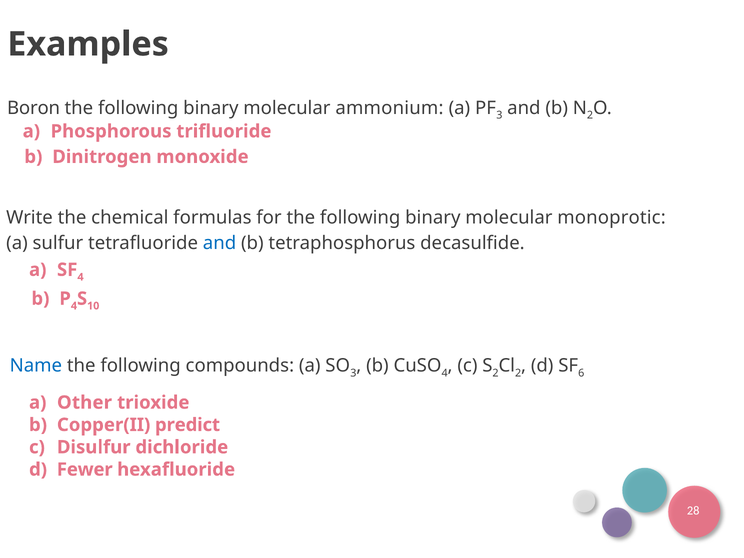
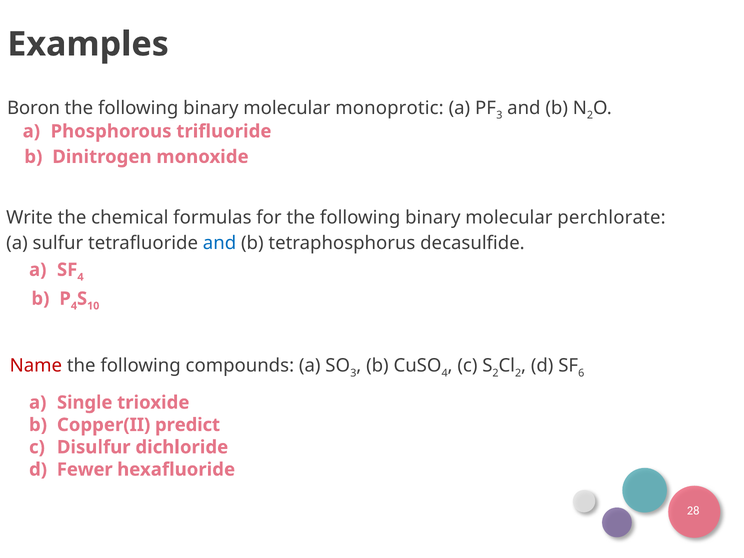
ammonium: ammonium -> monoprotic (390, 108)
monoprotic: monoprotic -> perchlorate (612, 218)
Name colour: blue -> red (36, 366)
Other: Other -> Single (85, 403)
